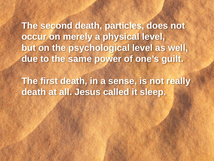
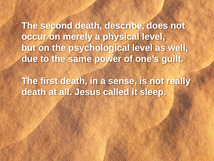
particles: particles -> describe (124, 26)
